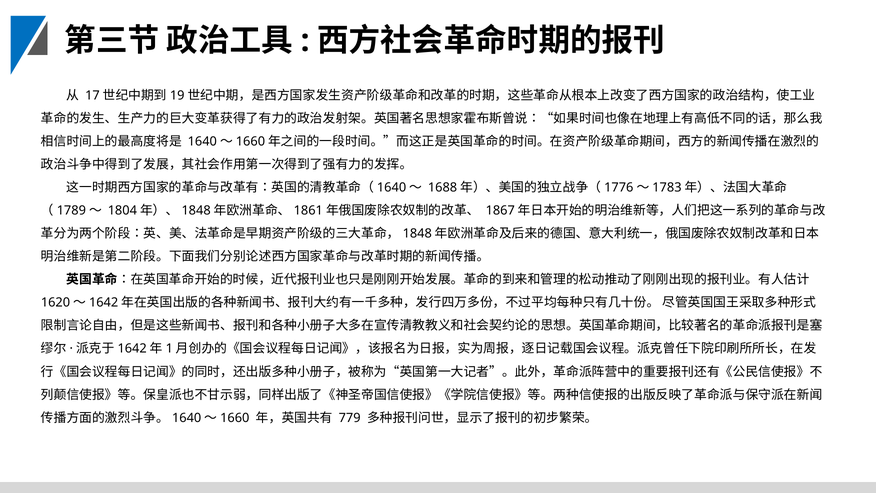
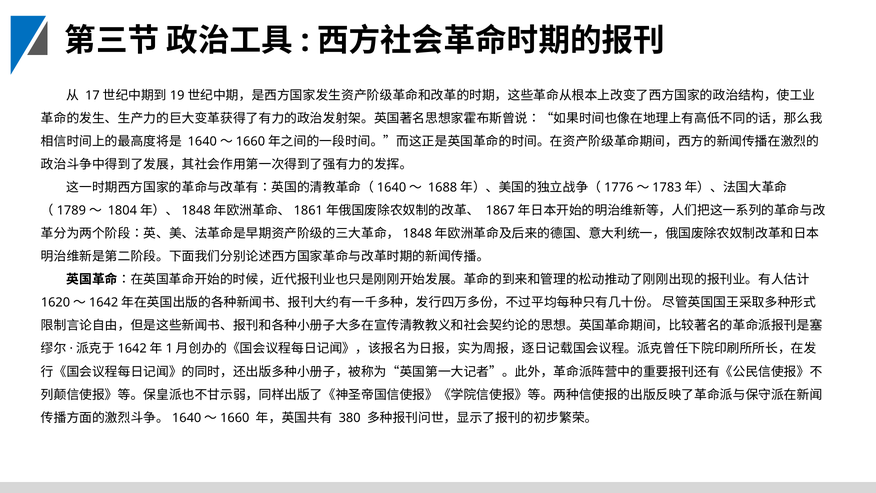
779: 779 -> 380 (350, 418)
